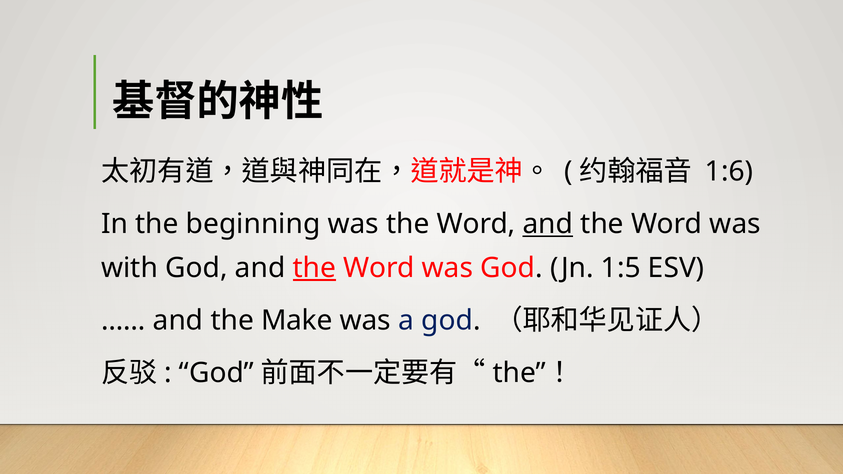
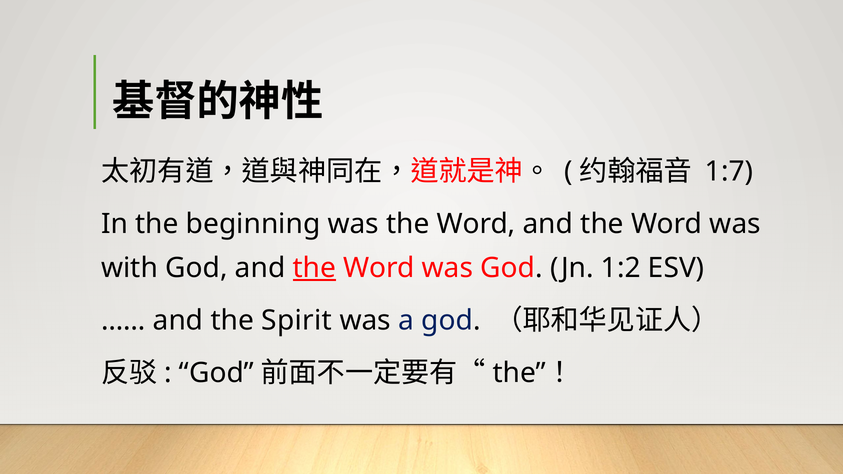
1:6: 1:6 -> 1:7 (729, 171)
and underline: present -> none (548, 224)
1:5: 1:5 -> 1:2 (621, 268)
Make: Make -> Spirit (297, 321)
